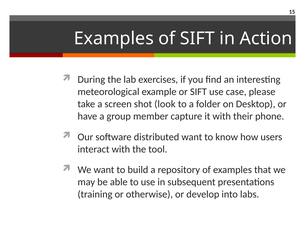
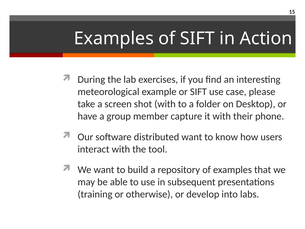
shot look: look -> with (165, 104)
